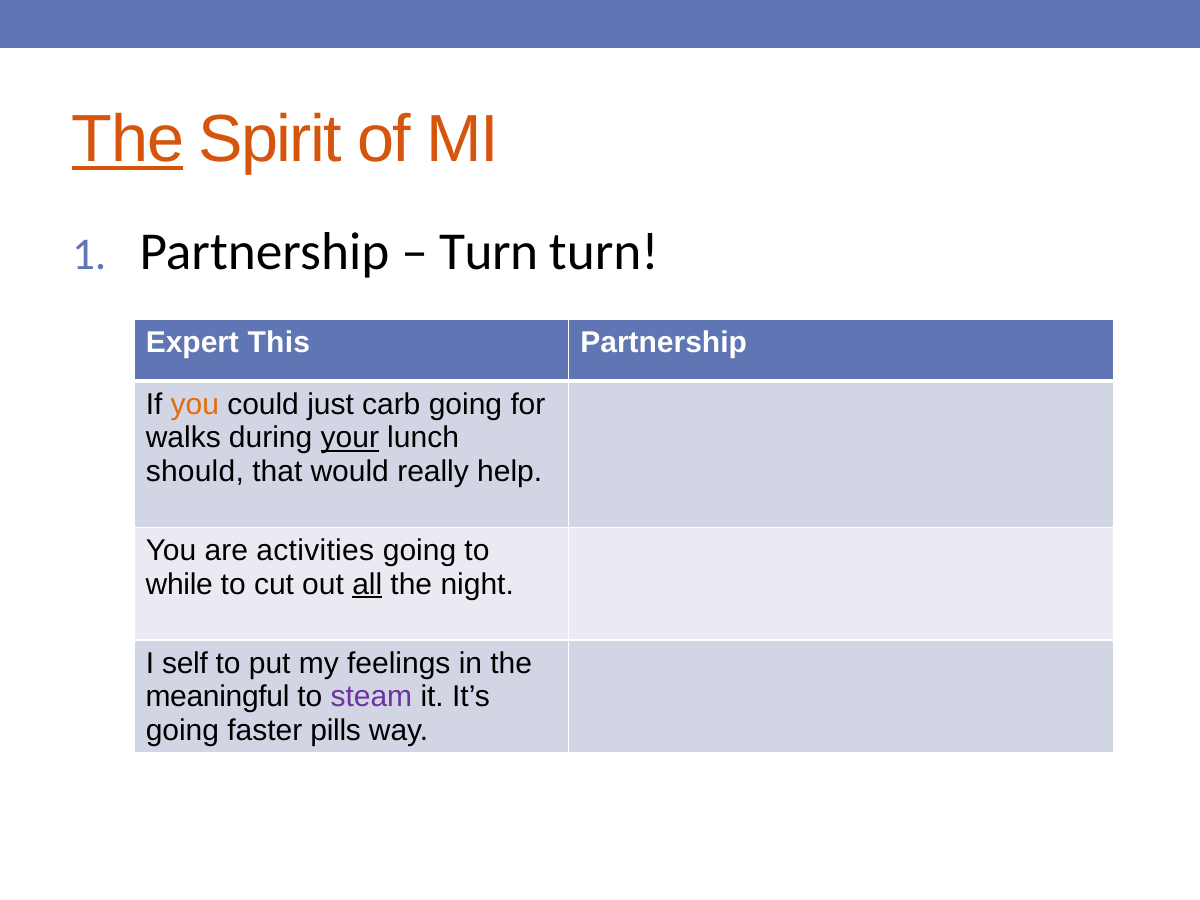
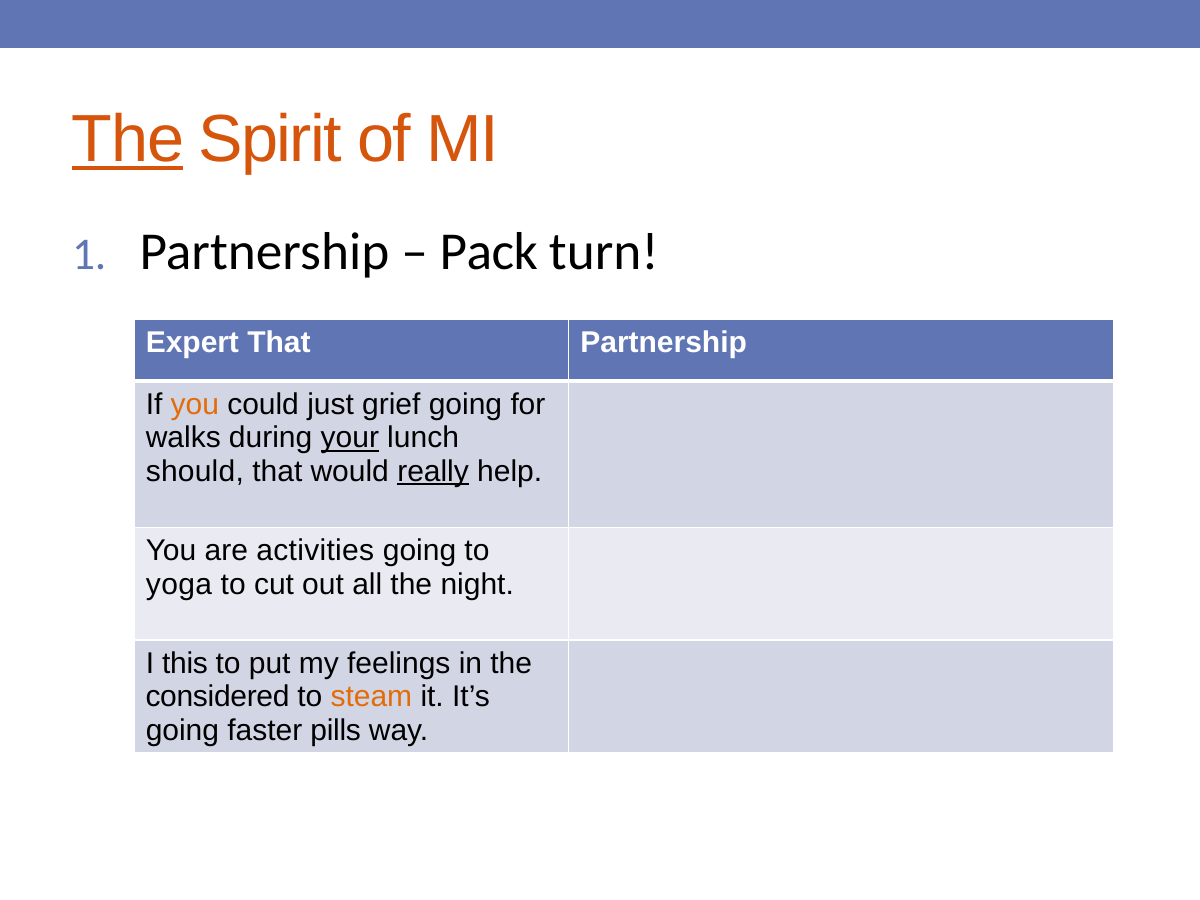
Turn: Turn -> Pack (489, 252)
Expert This: This -> That (279, 343)
carb: carb -> grief (391, 404)
really underline: none -> present (433, 471)
while: while -> yoga (179, 584)
all underline: present -> none (367, 584)
self: self -> this (185, 663)
meaningful: meaningful -> considered (218, 697)
steam colour: purple -> orange (371, 697)
